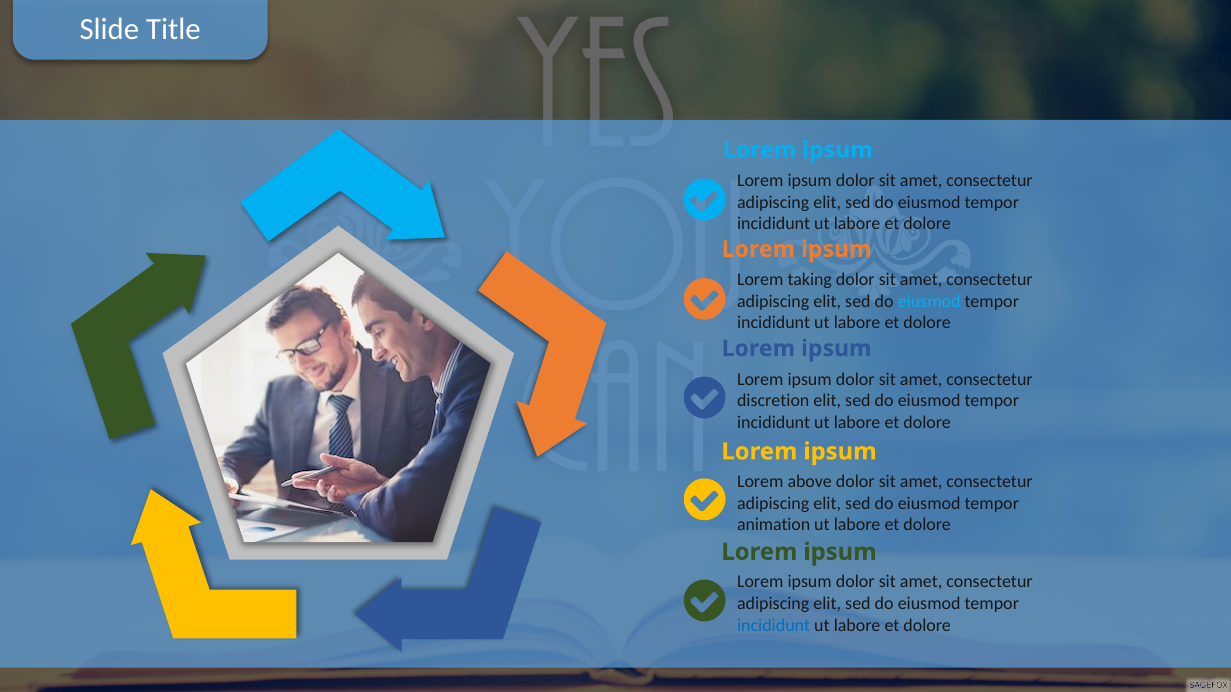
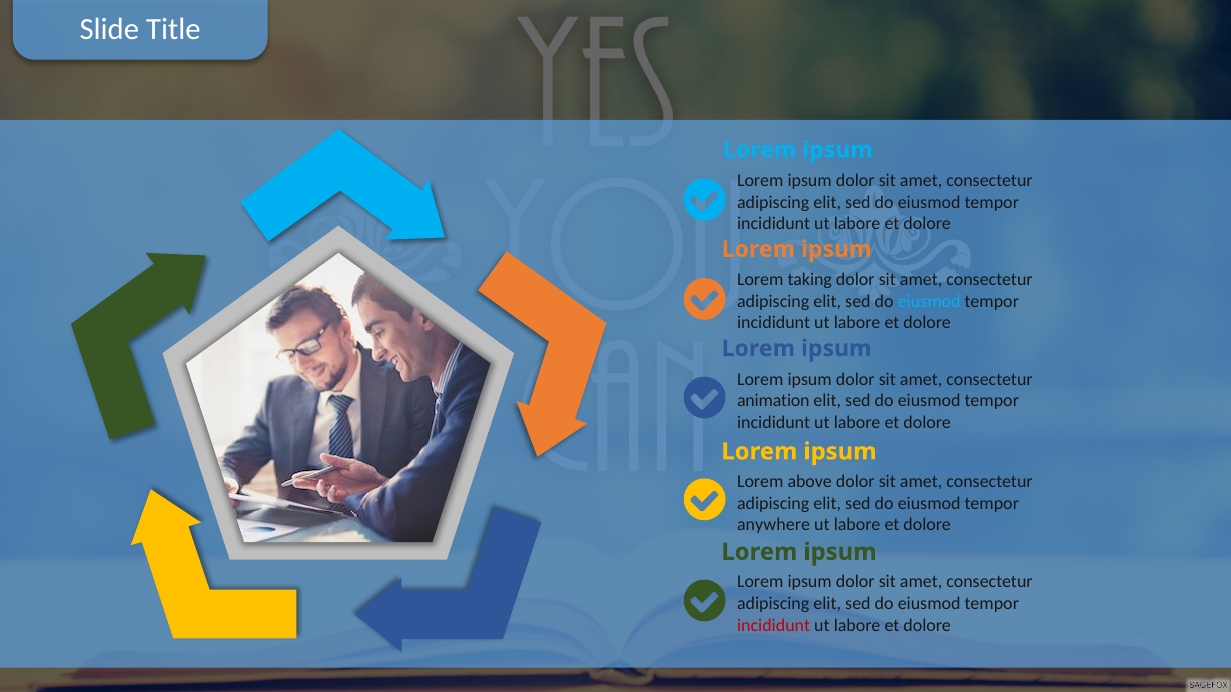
discretion: discretion -> animation (773, 401)
animation: animation -> anywhere (774, 525)
incididunt colour: blue -> red (774, 626)
